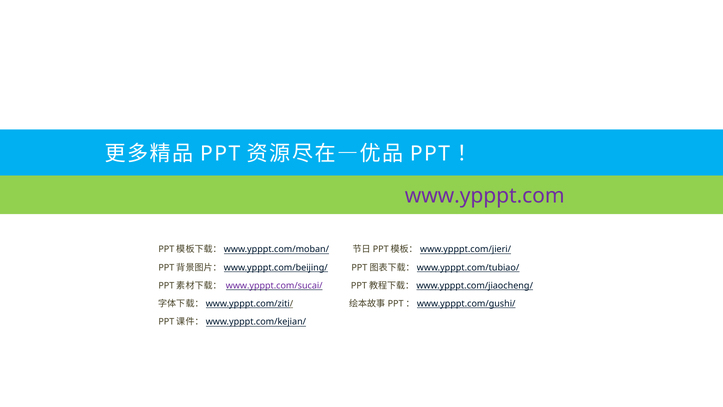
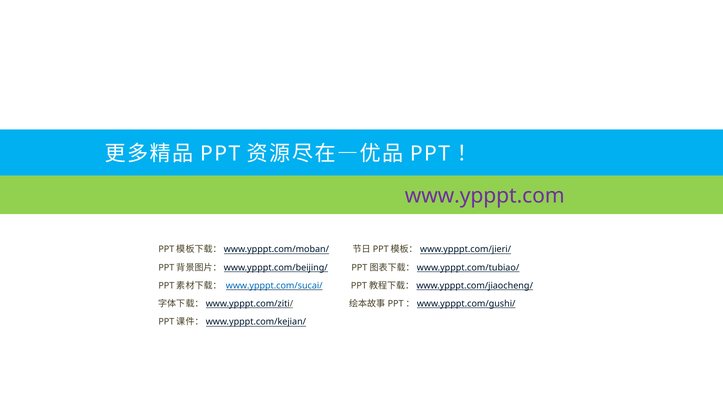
www.ypppt.com/sucai/ colour: purple -> blue (274, 285)
